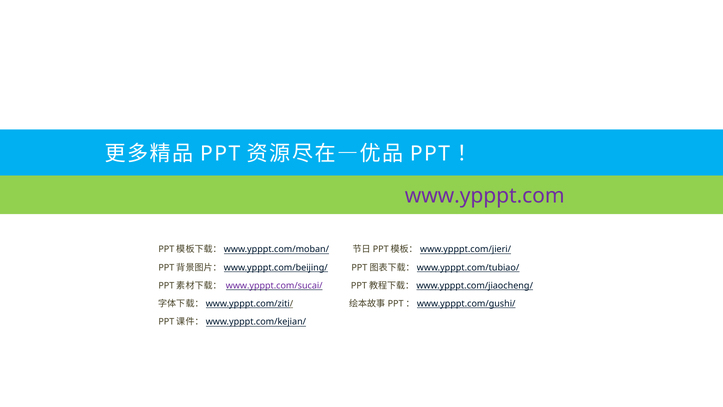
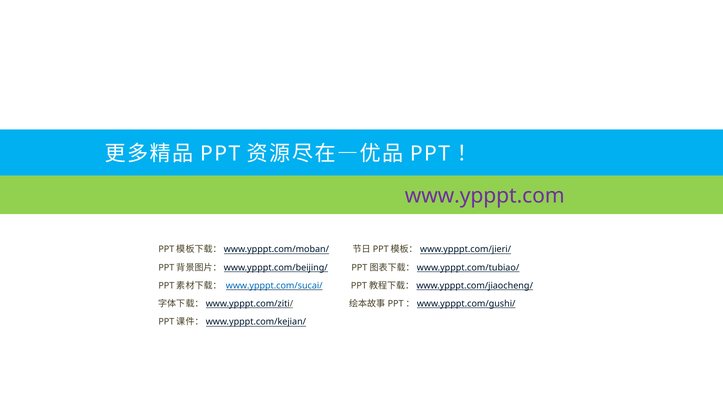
www.ypppt.com/sucai/ colour: purple -> blue (274, 285)
